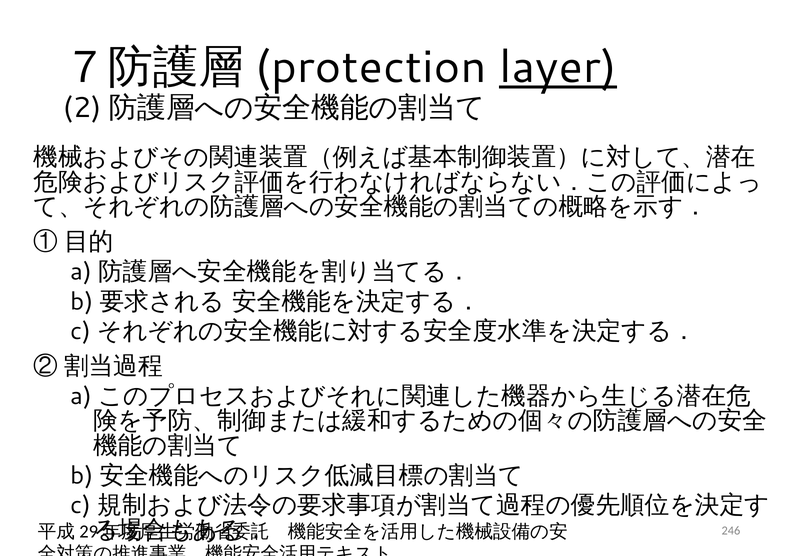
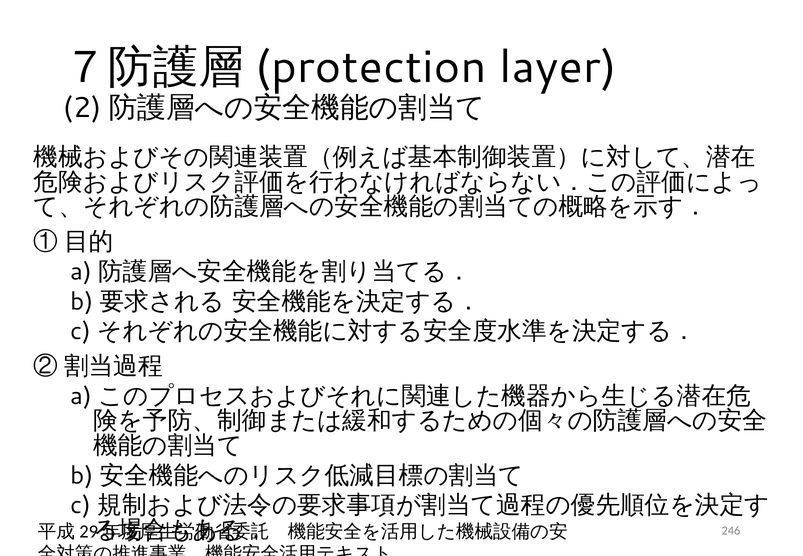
layer underline: present -> none (558, 67)
